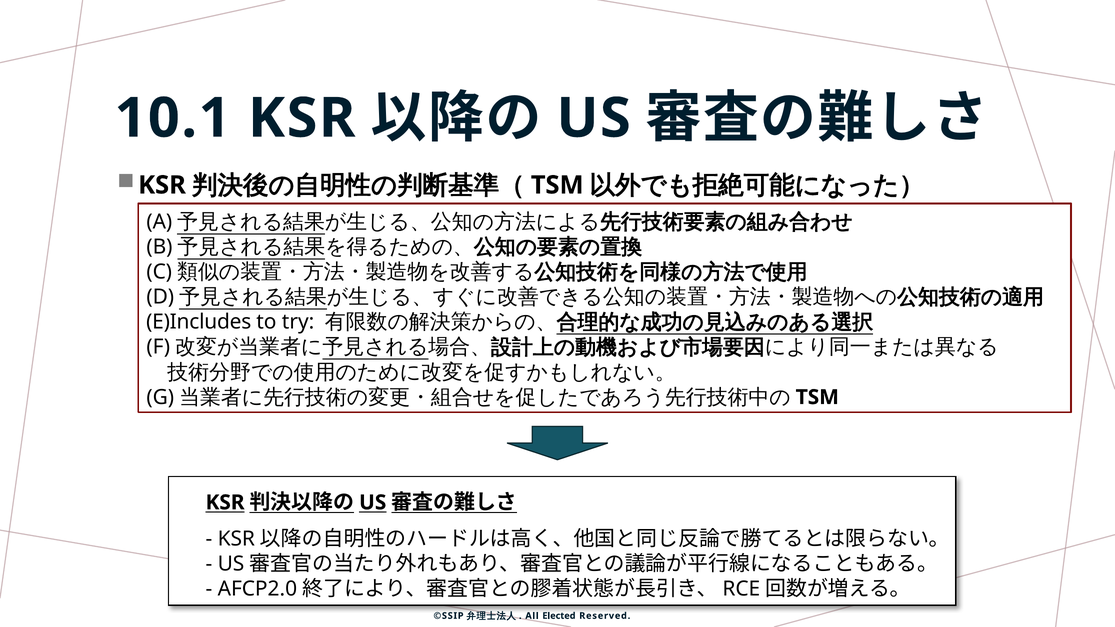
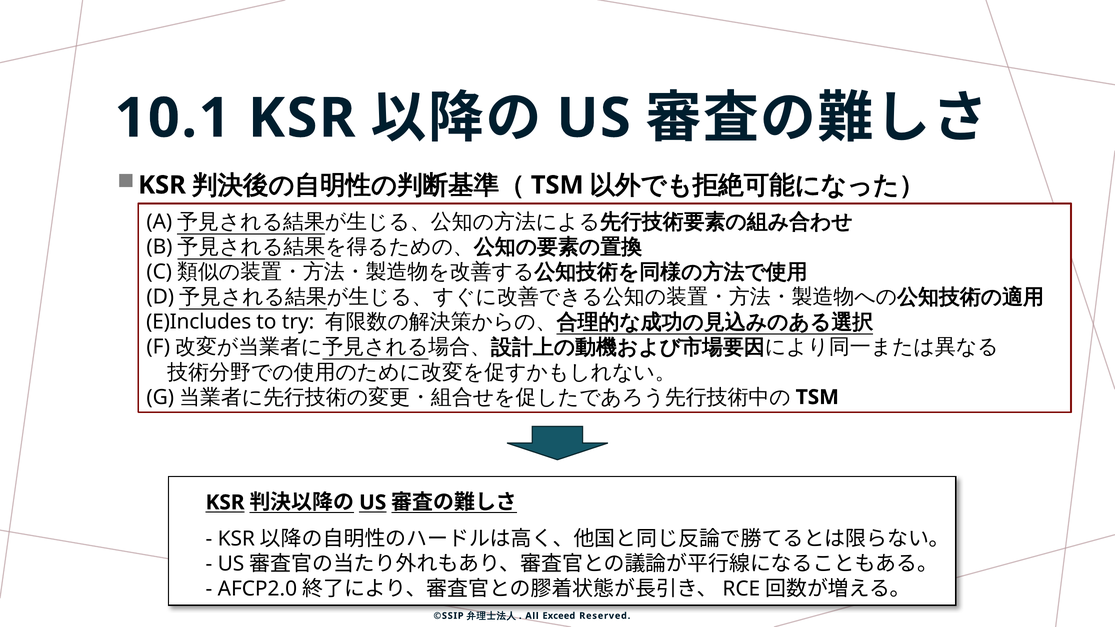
Elected: Elected -> Exceed (559, 616)
